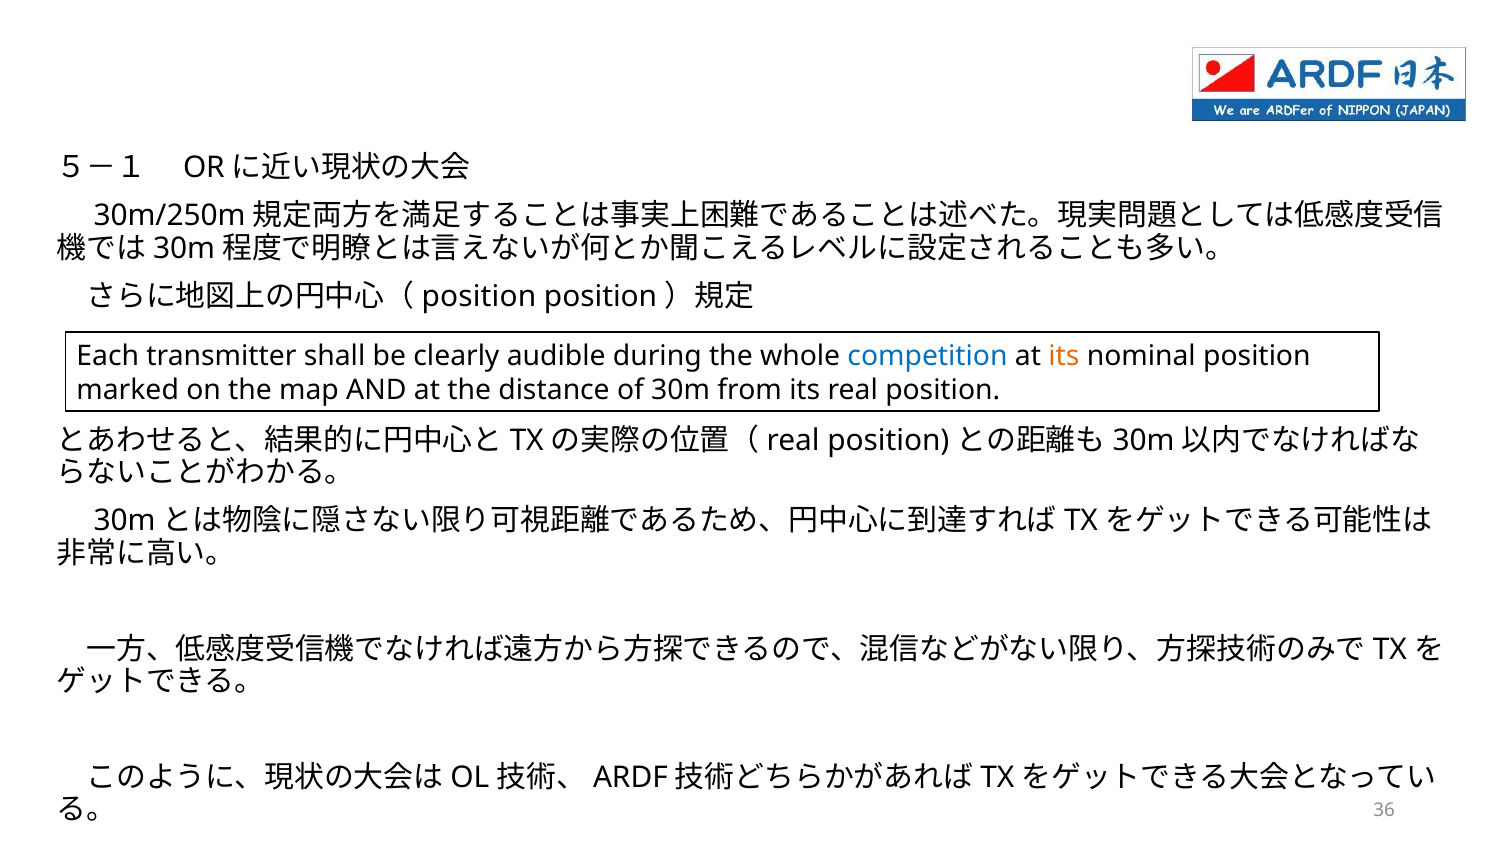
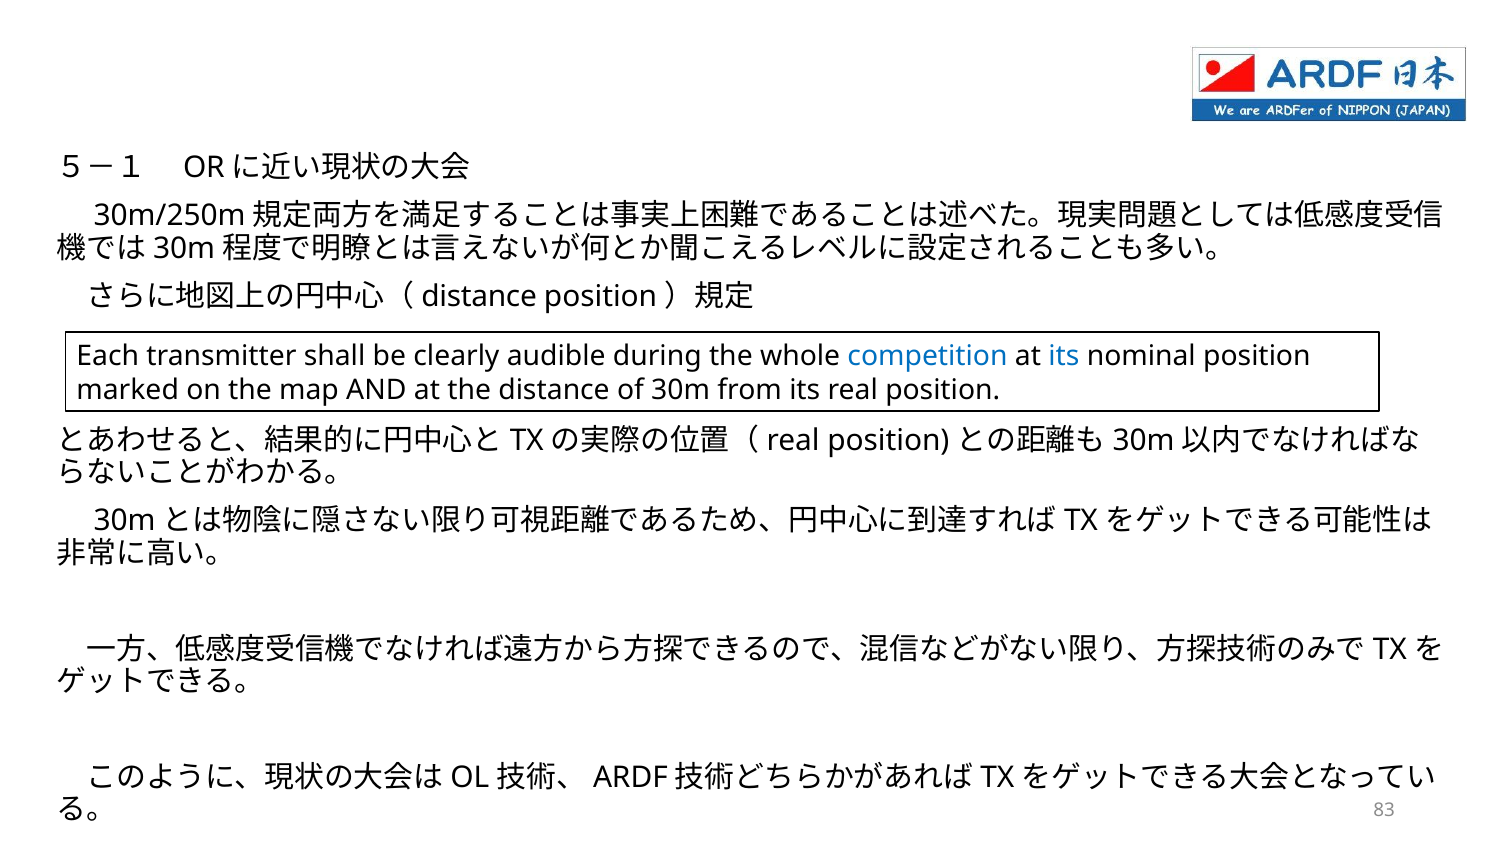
position: position -> distance (479, 296)
its colour: orange -> blue (1064, 356)
36: 36 -> 83 (1384, 810)
